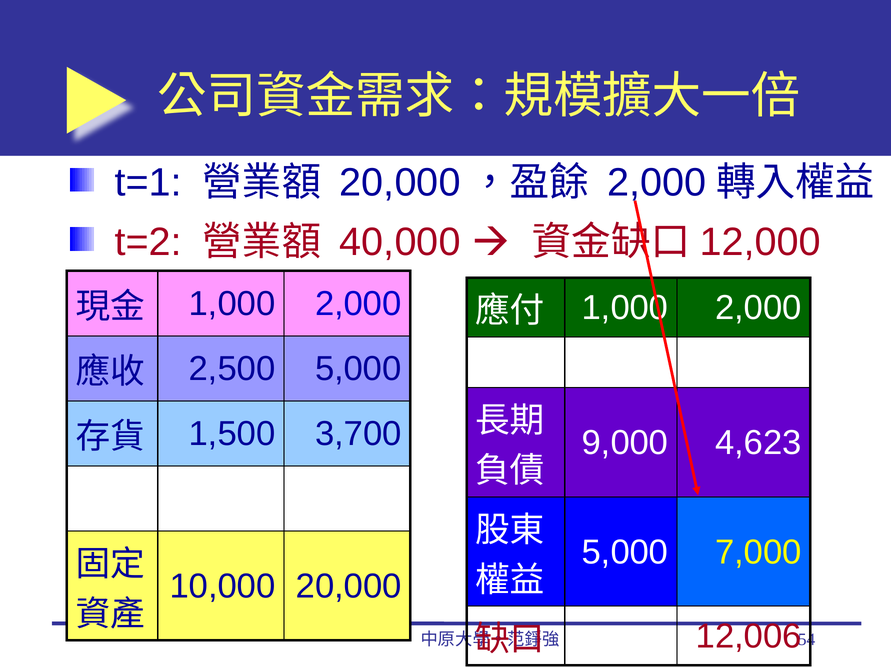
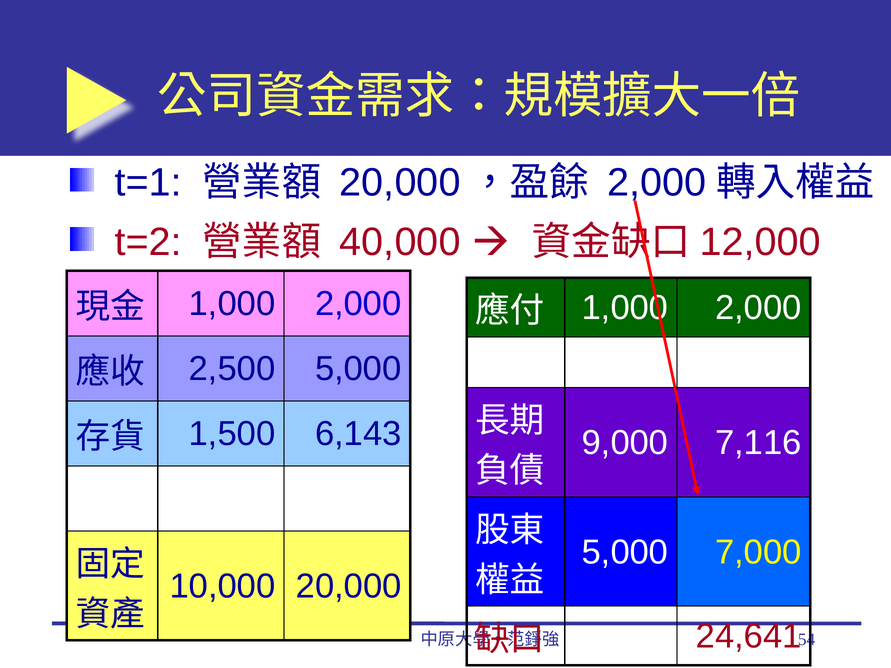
3,700: 3,700 -> 6,143 (358, 434)
4,623: 4,623 -> 7,116 (758, 443)
12,006: 12,006 -> 24,641 (749, 637)
